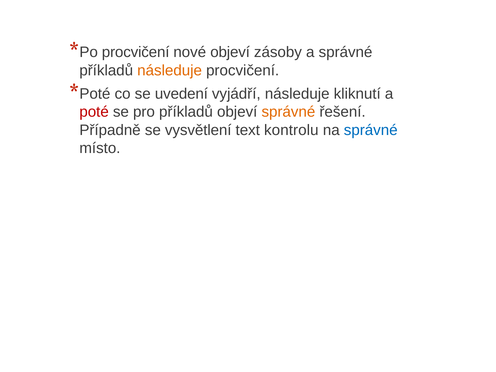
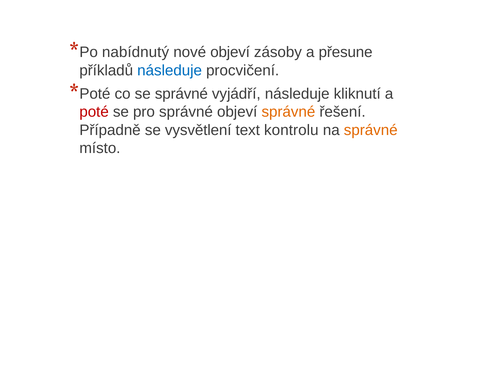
procvičení: procvičení -> nabídnutý (136, 52)
a správné: správné -> přesune (346, 52)
následuje colour: orange -> blue (170, 70)
se uvedení: uvedení -> správné (181, 94)
pro příkladů: příkladů -> správné (186, 112)
správné colour: blue -> orange (371, 130)
